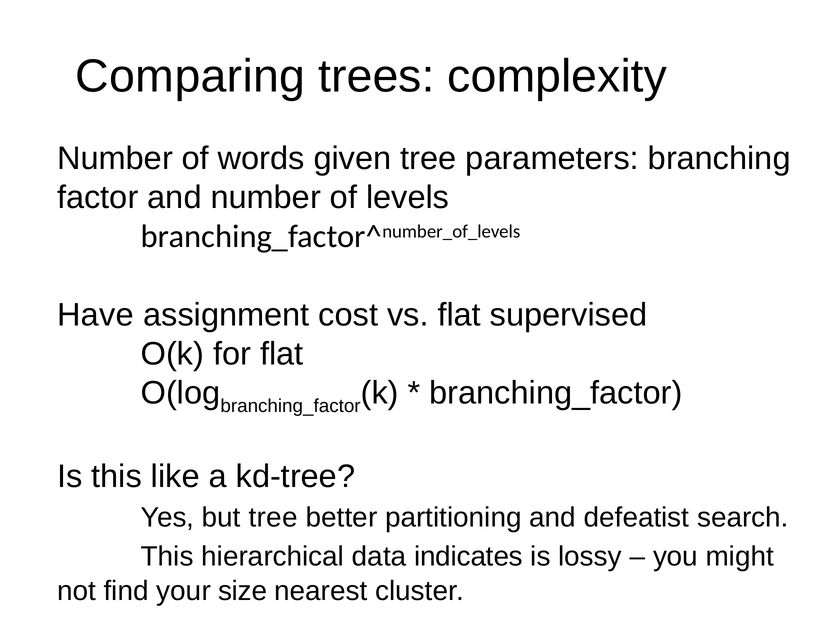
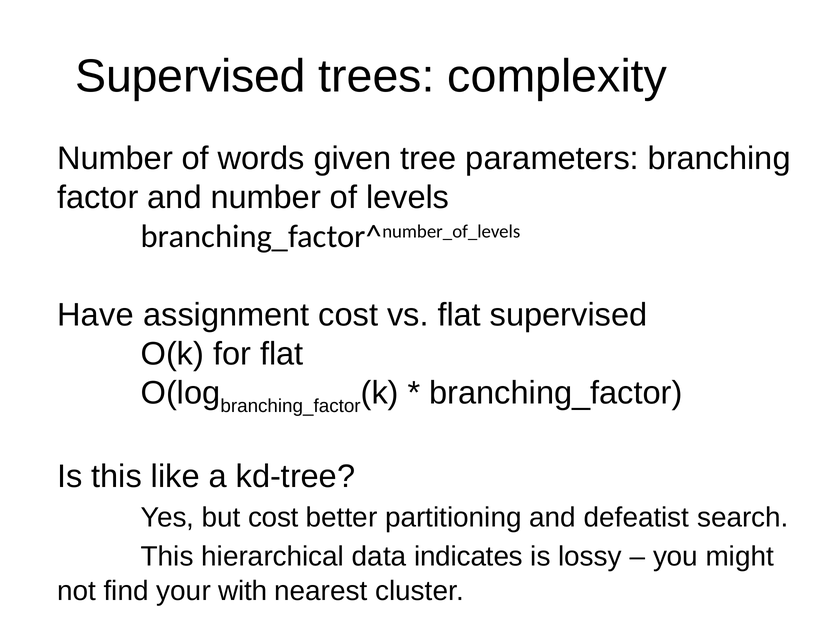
Comparing: Comparing -> Supervised (191, 77)
but tree: tree -> cost (273, 518)
size: size -> with (243, 591)
